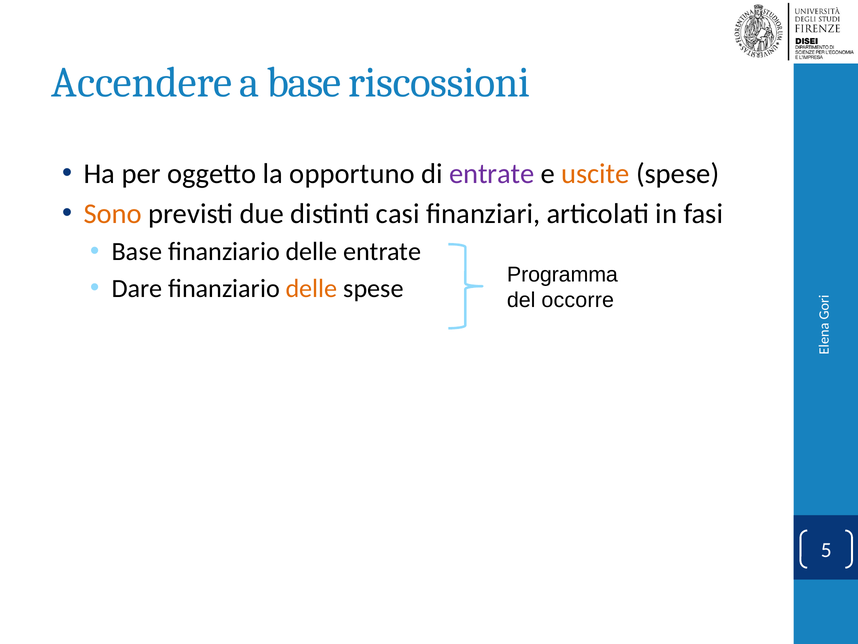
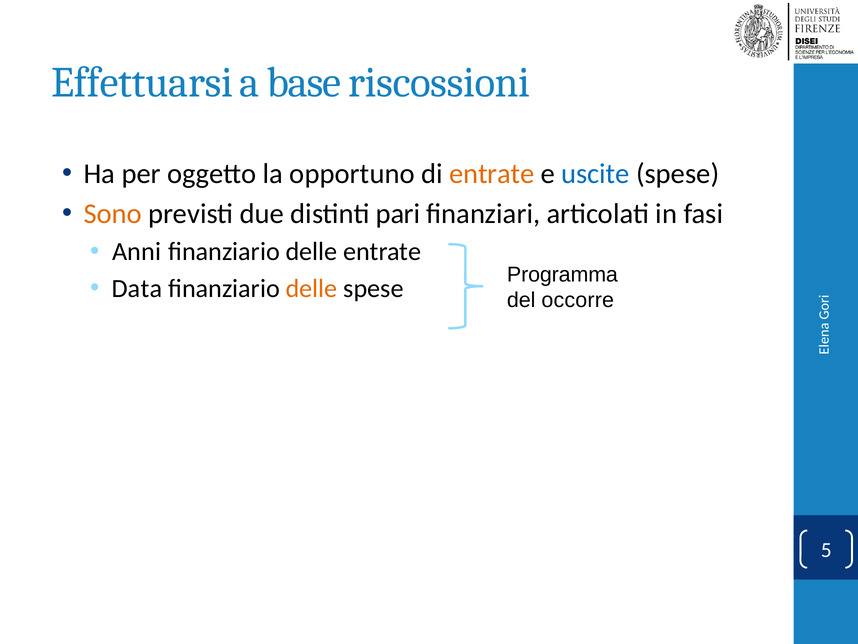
Accendere: Accendere -> Effettuarsi (142, 82)
entrate colour: purple -> orange (492, 174)
uscite colour: orange -> blue (595, 174)
casi: casi -> pari (398, 214)
Base: Base -> Anni (137, 252)
Dare: Dare -> Data (137, 288)
